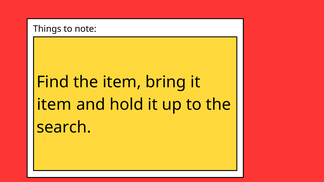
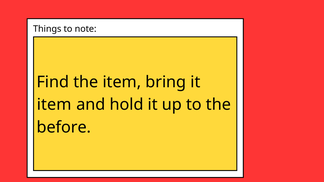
search: search -> before (64, 127)
